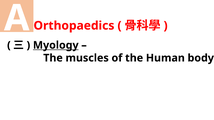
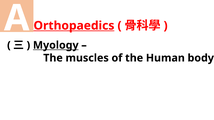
Orthopaedics underline: none -> present (74, 26)
